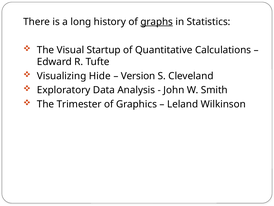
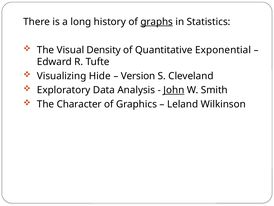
Startup: Startup -> Density (104, 50)
Calculations: Calculations -> Exponential (223, 50)
John underline: none -> present (174, 90)
Trimester: Trimester -> Character (79, 104)
